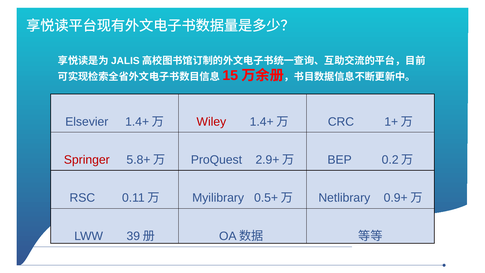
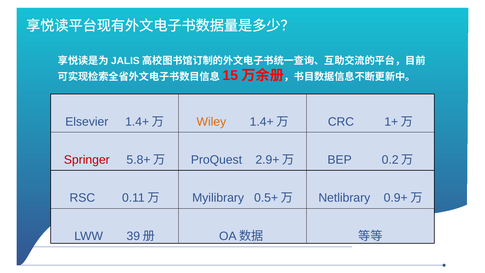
Wiley colour: red -> orange (211, 122)
